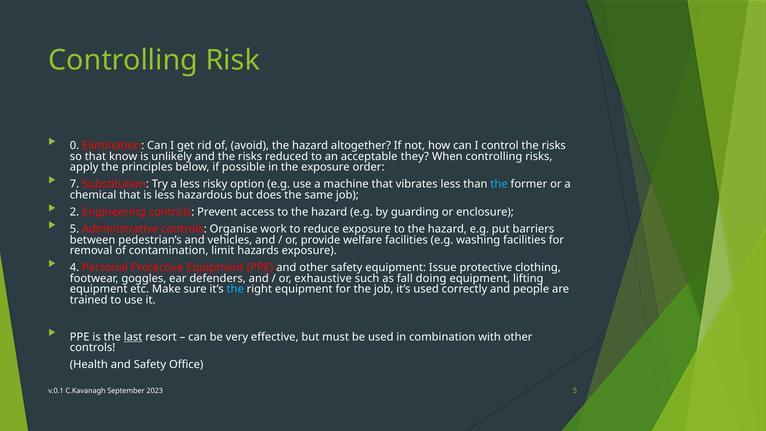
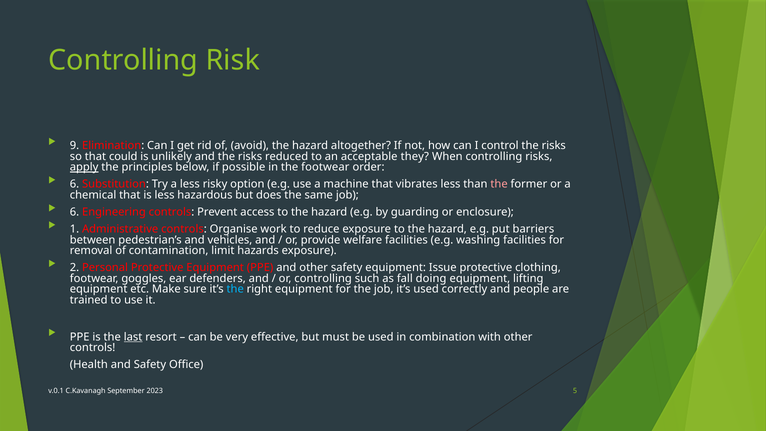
0: 0 -> 9 (75, 146)
know: know -> could (123, 156)
apply underline: none -> present (84, 167)
the exposure: exposure -> footwear (325, 167)
7: 7 -> 6 (75, 184)
the colour: light blue -> pink (499, 184)
2: 2 -> 6 (75, 212)
5: 5 -> 1 (75, 229)
4: 4 -> 2 (75, 268)
or exhaustive: exhaustive -> controlling (323, 278)
